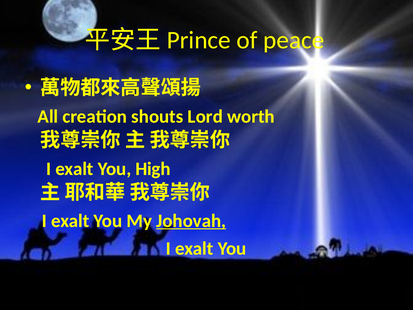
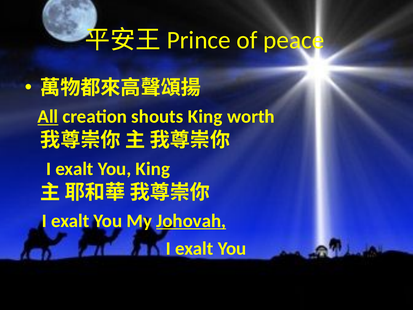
All underline: none -> present (48, 117)
shouts Lord: Lord -> King (205, 117)
You High: High -> King (153, 169)
